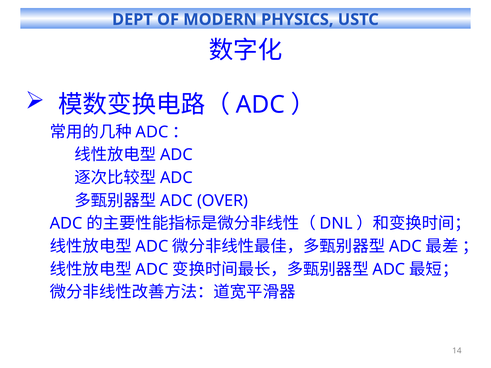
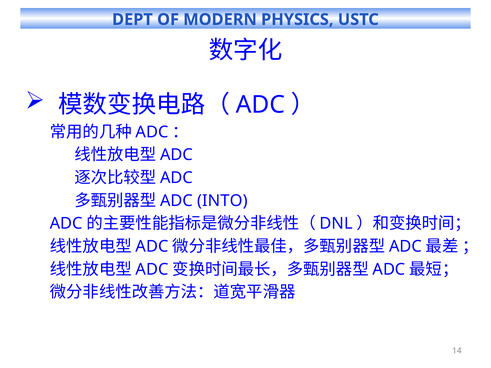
OVER: OVER -> INTO (222, 201)
